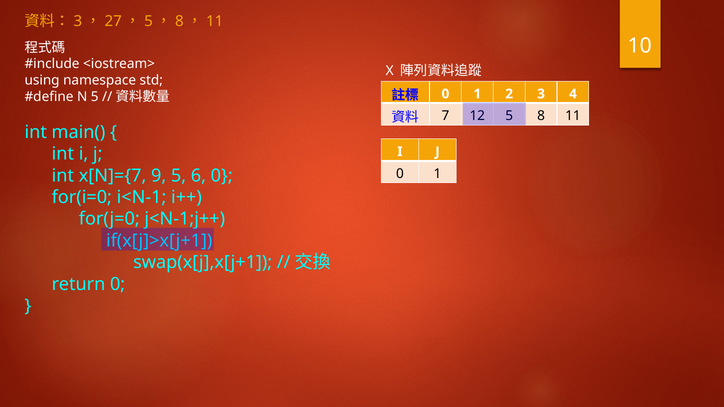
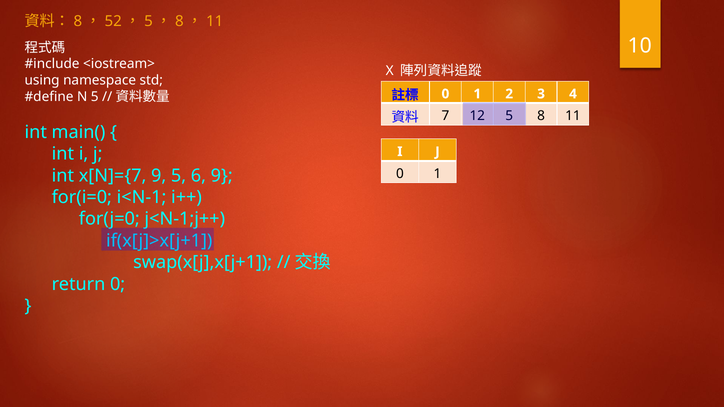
3: 3 -> 8 (78, 21)
27: 27 -> 52 (113, 21)
6 0: 0 -> 9 (222, 176)
